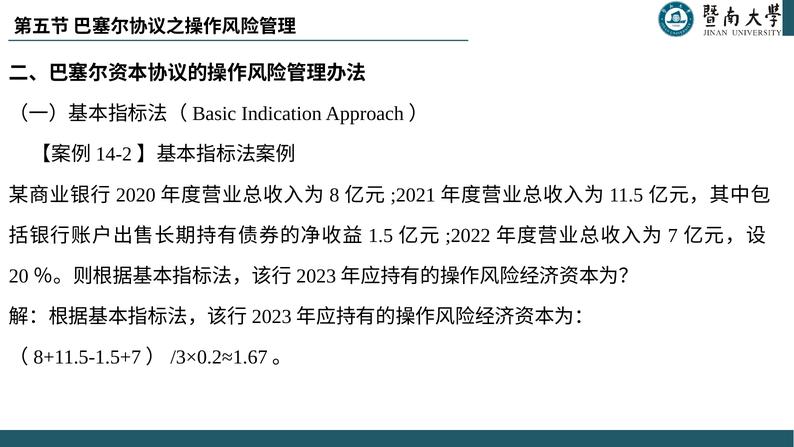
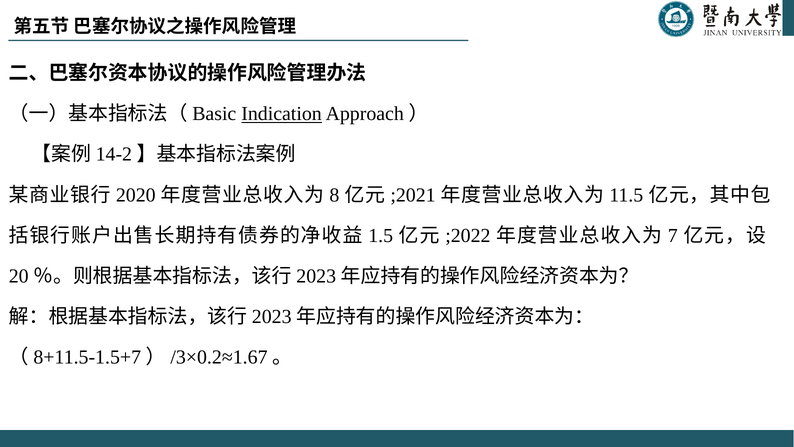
Indication underline: none -> present (282, 114)
